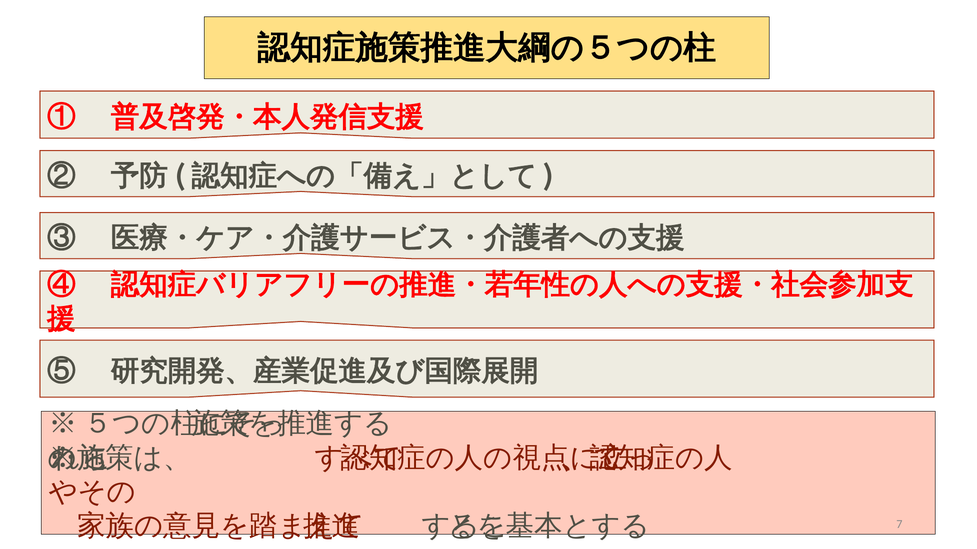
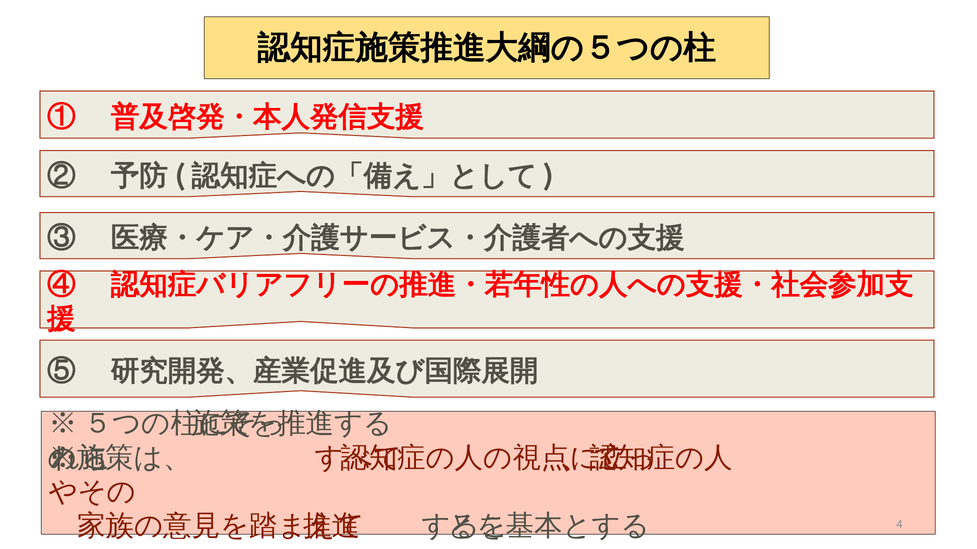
7: 7 -> 4 (899, 525)
